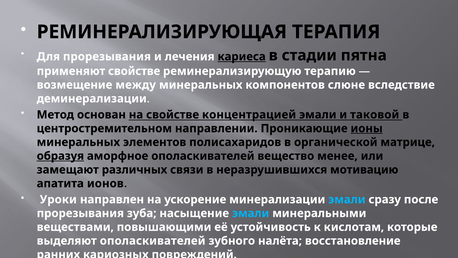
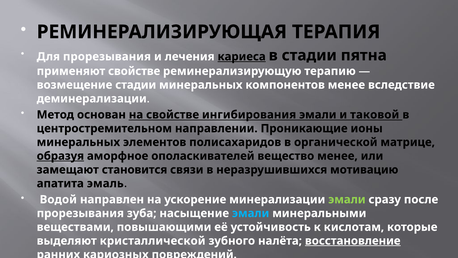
возмещение между: между -> стадии (136, 85)
компонентов слюне: слюне -> менее (346, 85)
концентрацией: концентрацией -> ингибирования (249, 115)
ионы underline: present -> none (367, 128)
различных: различных -> становится (135, 169)
ионов: ионов -> эмаль (105, 183)
Уроки: Уроки -> Водой (58, 199)
эмали colour: light blue -> light green (347, 199)
выделяют ополаскивателей: ополаскивателей -> кристаллической (153, 240)
восстановление underline: none -> present (353, 240)
